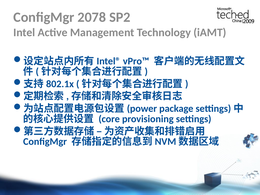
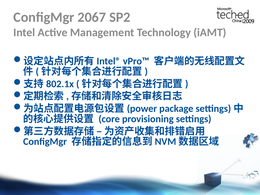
2078: 2078 -> 2067 (92, 17)
